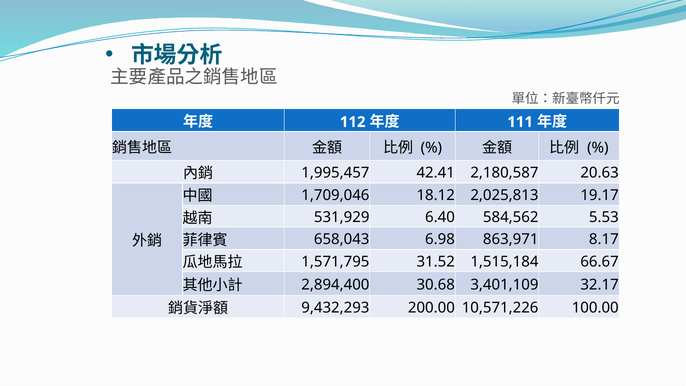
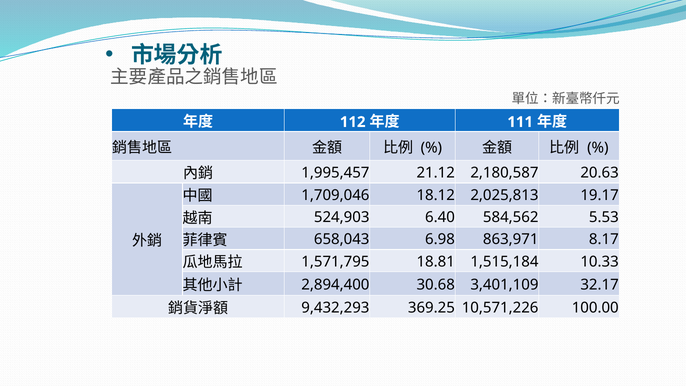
42.41: 42.41 -> 21.12 (436, 173)
531,929: 531,929 -> 524,903 (342, 217)
31.52: 31.52 -> 18.81 (436, 262)
66.67: 66.67 -> 10.33 (600, 262)
200.00: 200.00 -> 369.25 (431, 308)
